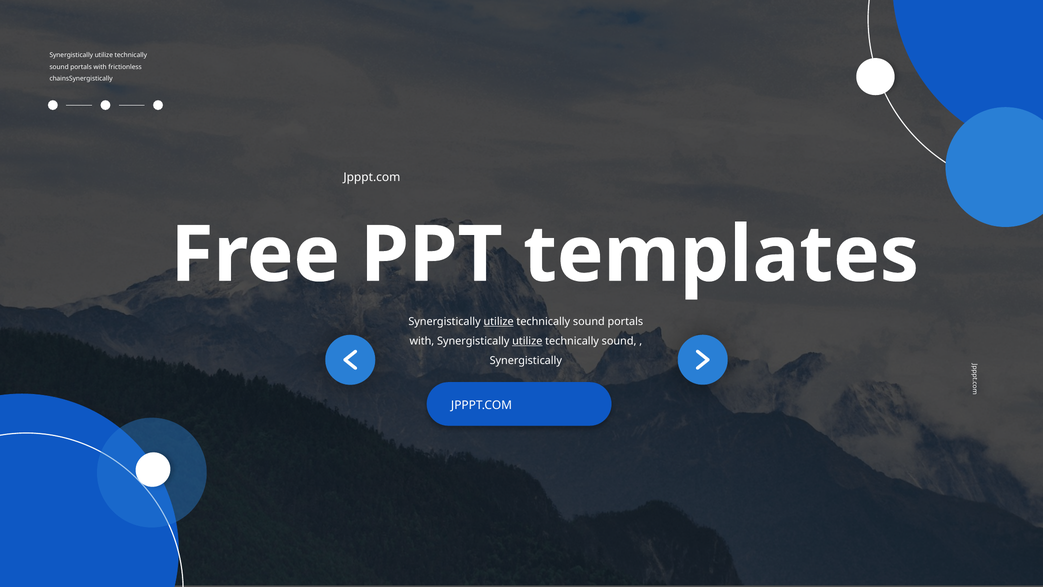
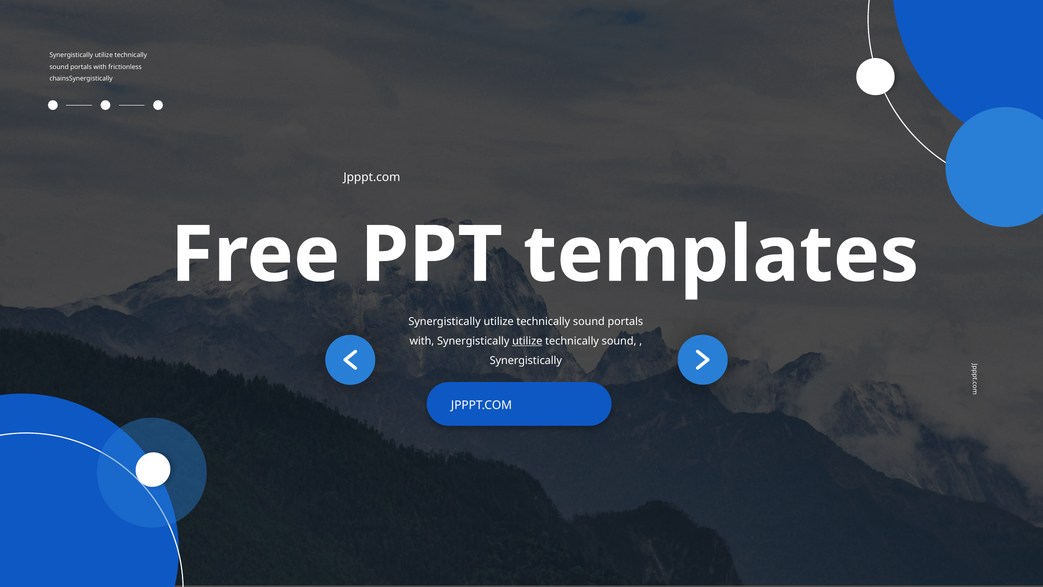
utilize underline: present -> none (499, 321)
